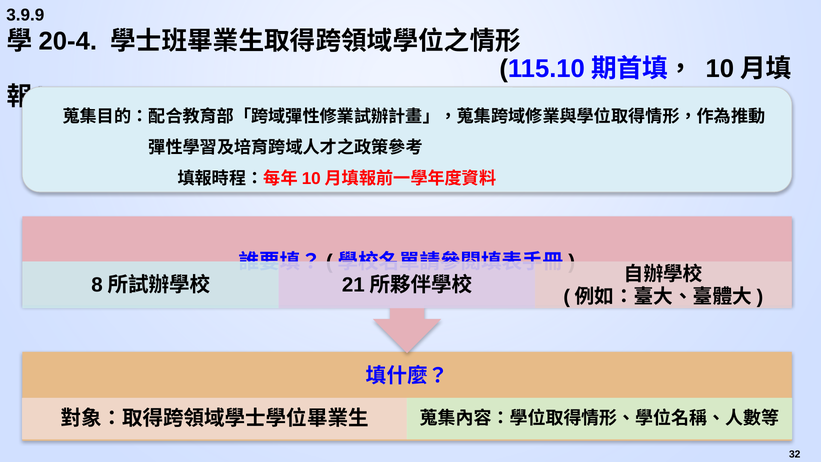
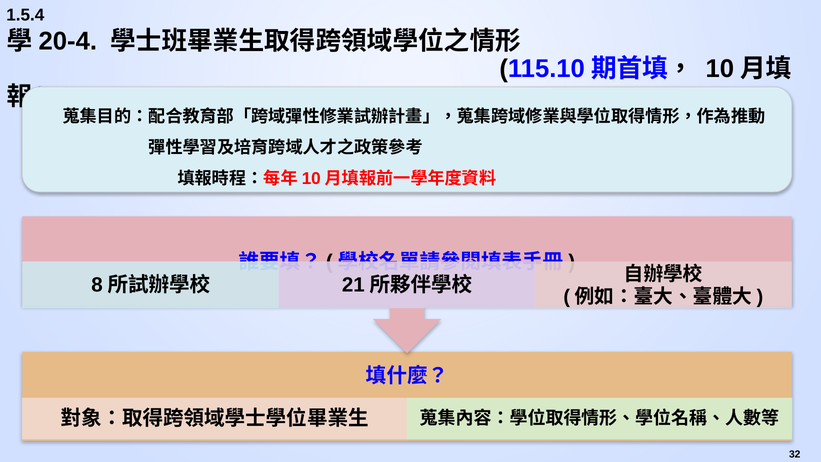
3.9.9: 3.9.9 -> 1.5.4 (25, 15)
